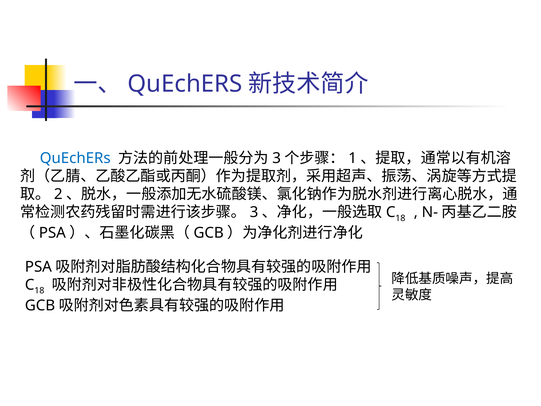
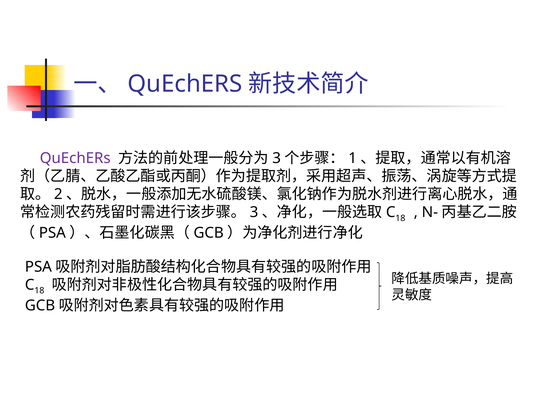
QuEchERs colour: blue -> purple (75, 158)
